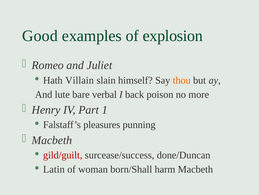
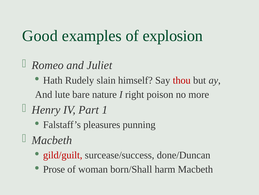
Villain: Villain -> Rudely (80, 80)
thou colour: orange -> red (182, 80)
verbal: verbal -> nature (104, 94)
back: back -> right (135, 94)
Latin: Latin -> Prose (54, 169)
